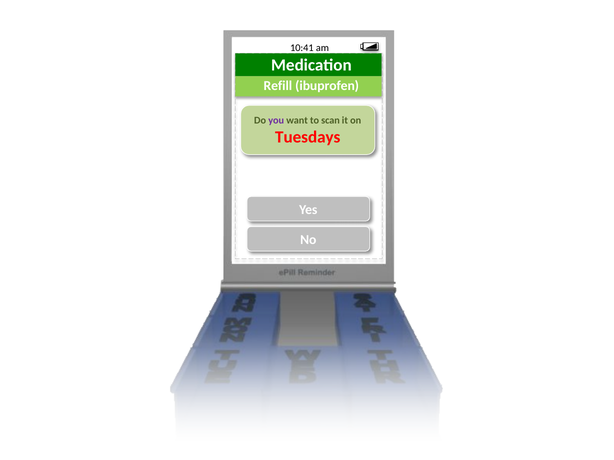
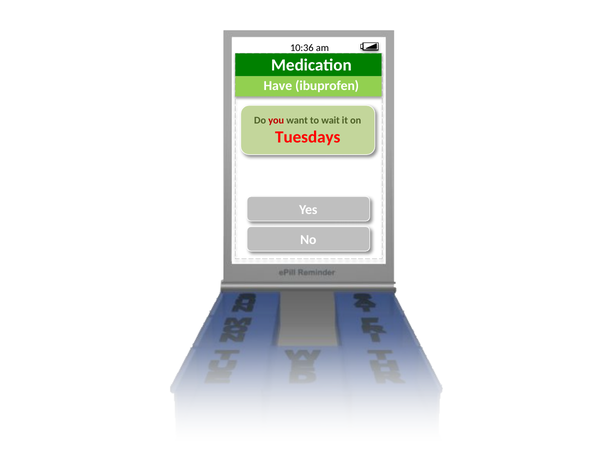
10:41: 10:41 -> 10:36 (302, 48)
Refill: Refill -> Have (278, 86)
you colour: purple -> red (276, 121)
scan: scan -> wait (330, 121)
